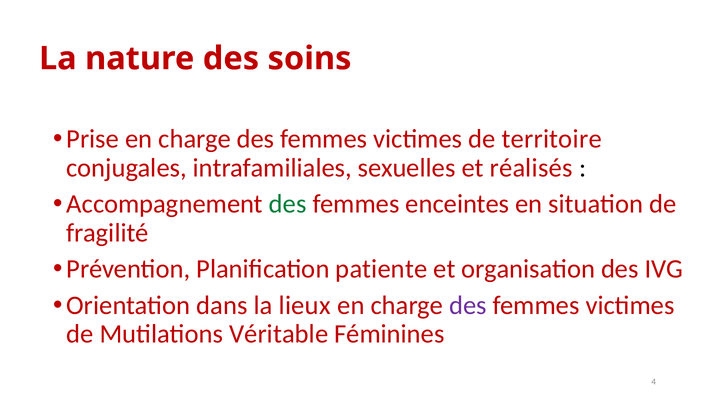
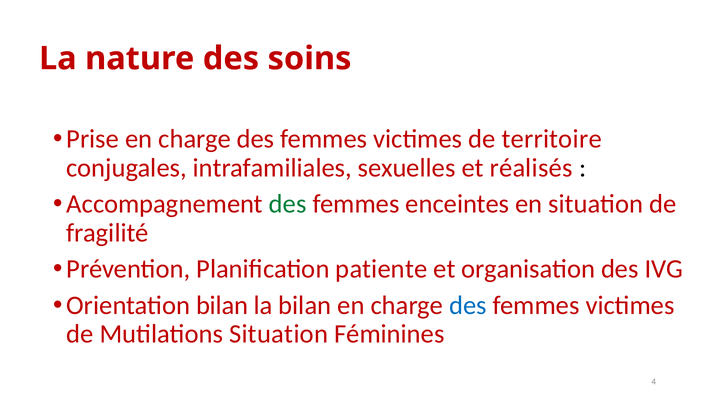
Orientation dans: dans -> bilan (222, 305)
la lieux: lieux -> bilan (305, 305)
des colour: purple -> blue (468, 305)
Mutilations Véritable: Véritable -> Situation (279, 334)
